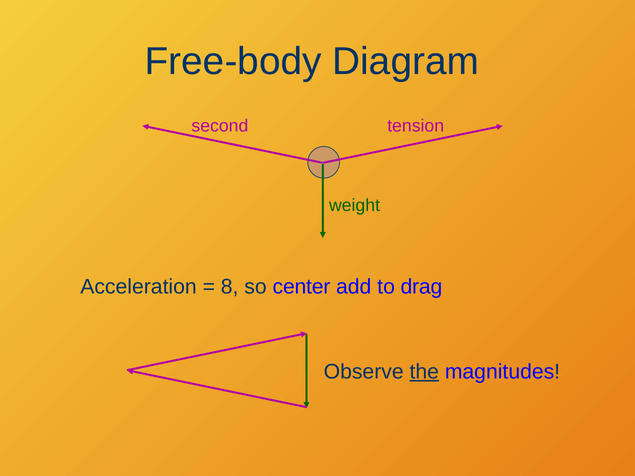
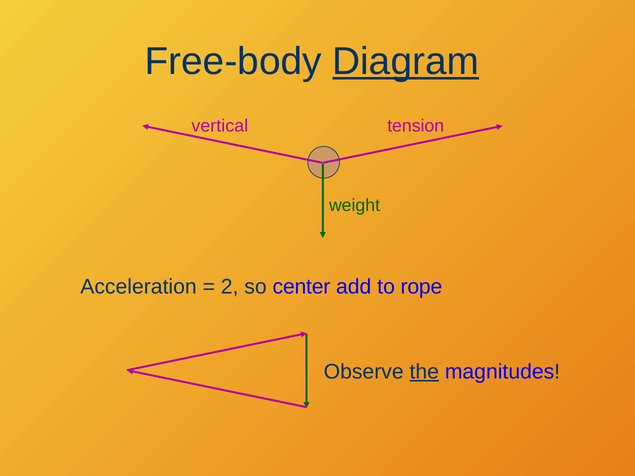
Diagram underline: none -> present (406, 61)
second: second -> vertical (220, 126)
8: 8 -> 2 (230, 287)
drag: drag -> rope (421, 287)
